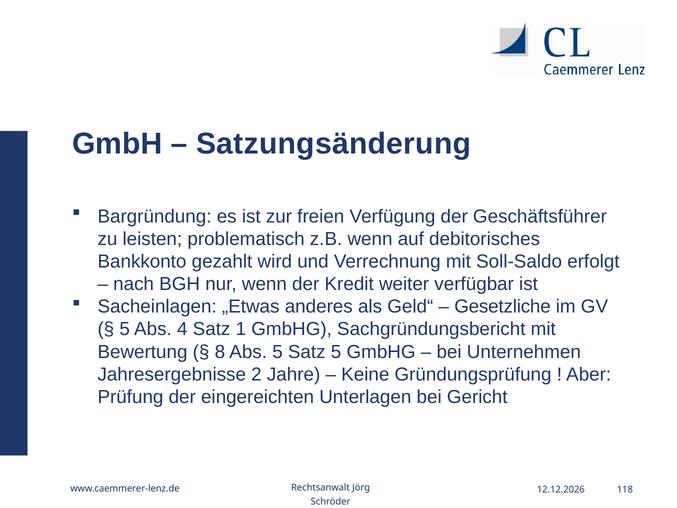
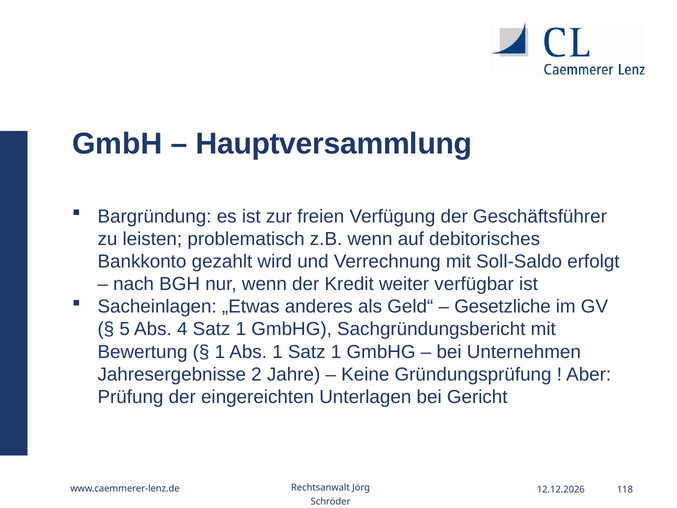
Satzungsänderung: Satzungsänderung -> Hauptversammlung (334, 144)
8: 8 -> 1 (220, 352)
Abs 5: 5 -> 1 (277, 352)
5: 5 -> 1 (336, 352)
